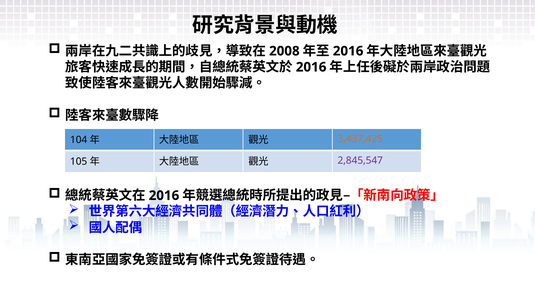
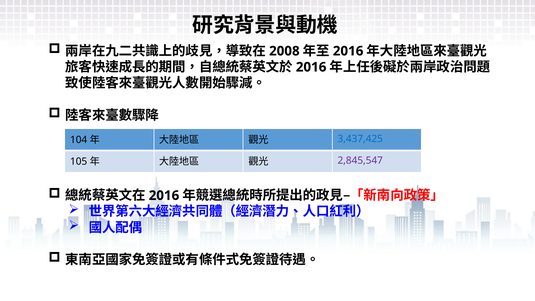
3,437,425 colour: orange -> blue (360, 139)
